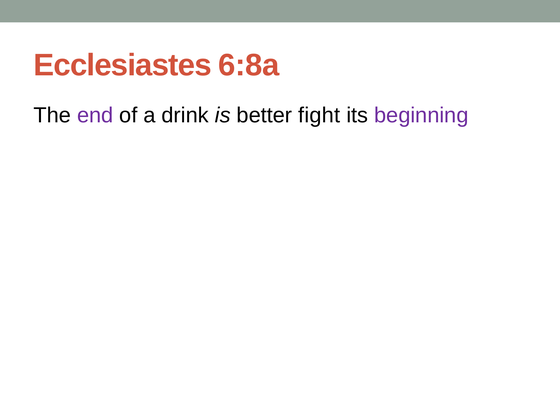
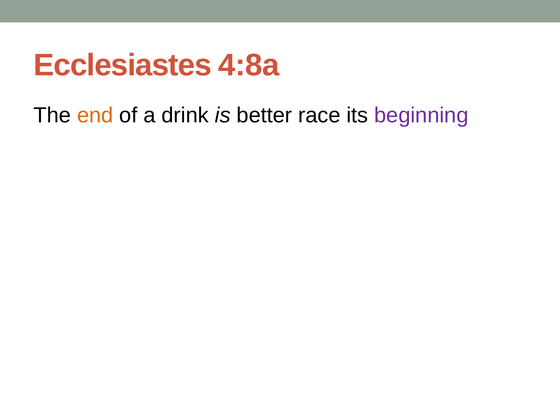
6:8a: 6:8a -> 4:8a (249, 65)
end colour: purple -> orange (95, 115)
fight: fight -> race (319, 115)
